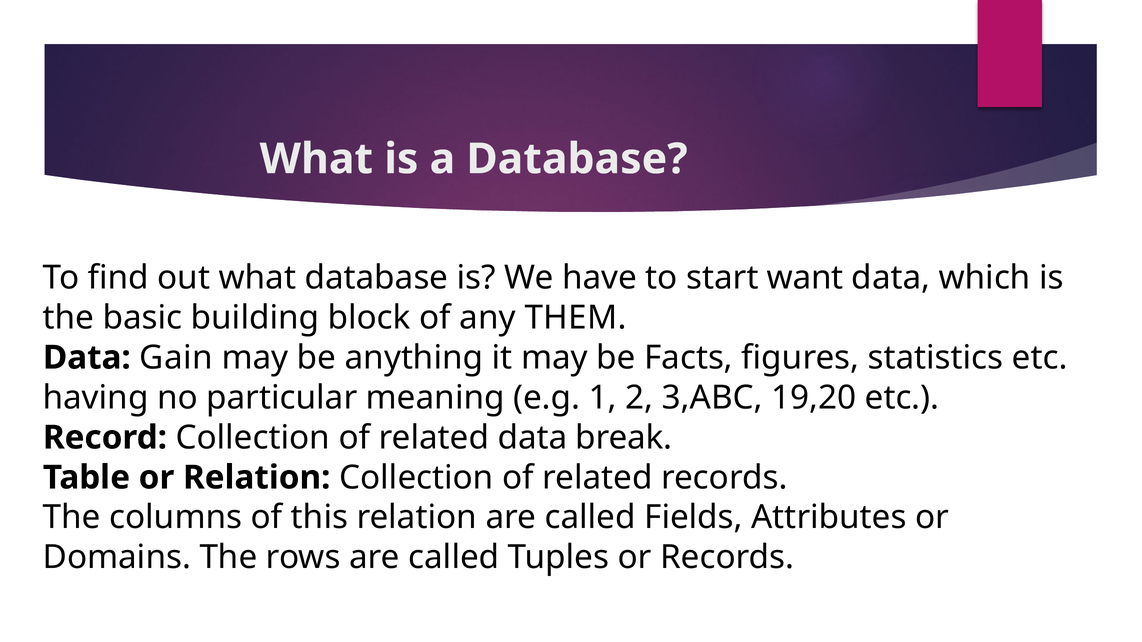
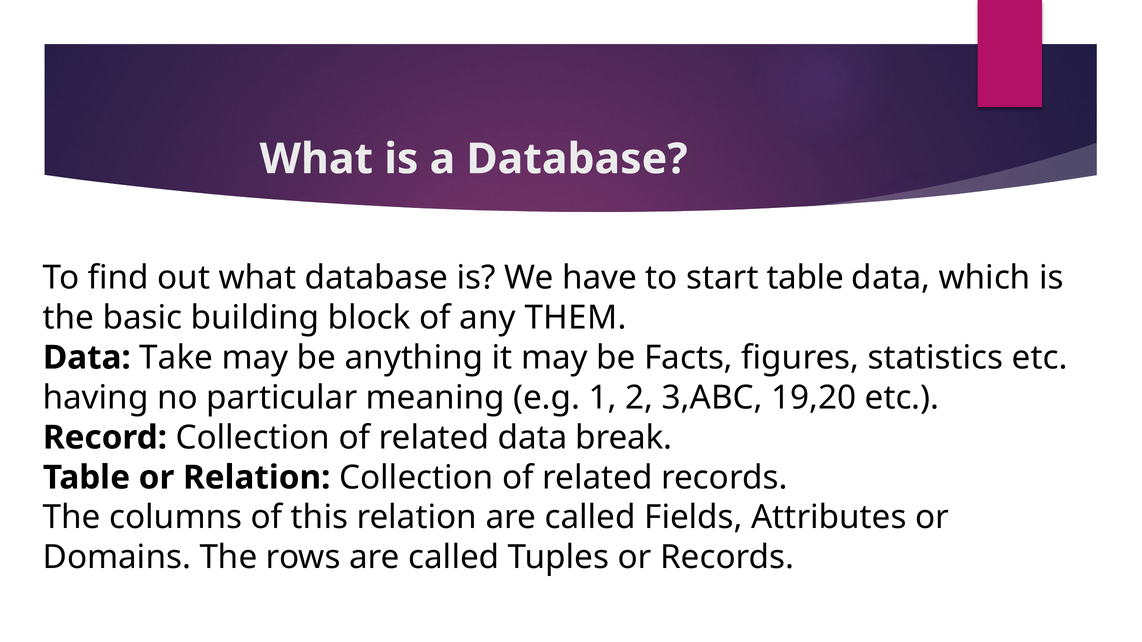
start want: want -> table (805, 278)
Gain: Gain -> Take (176, 358)
